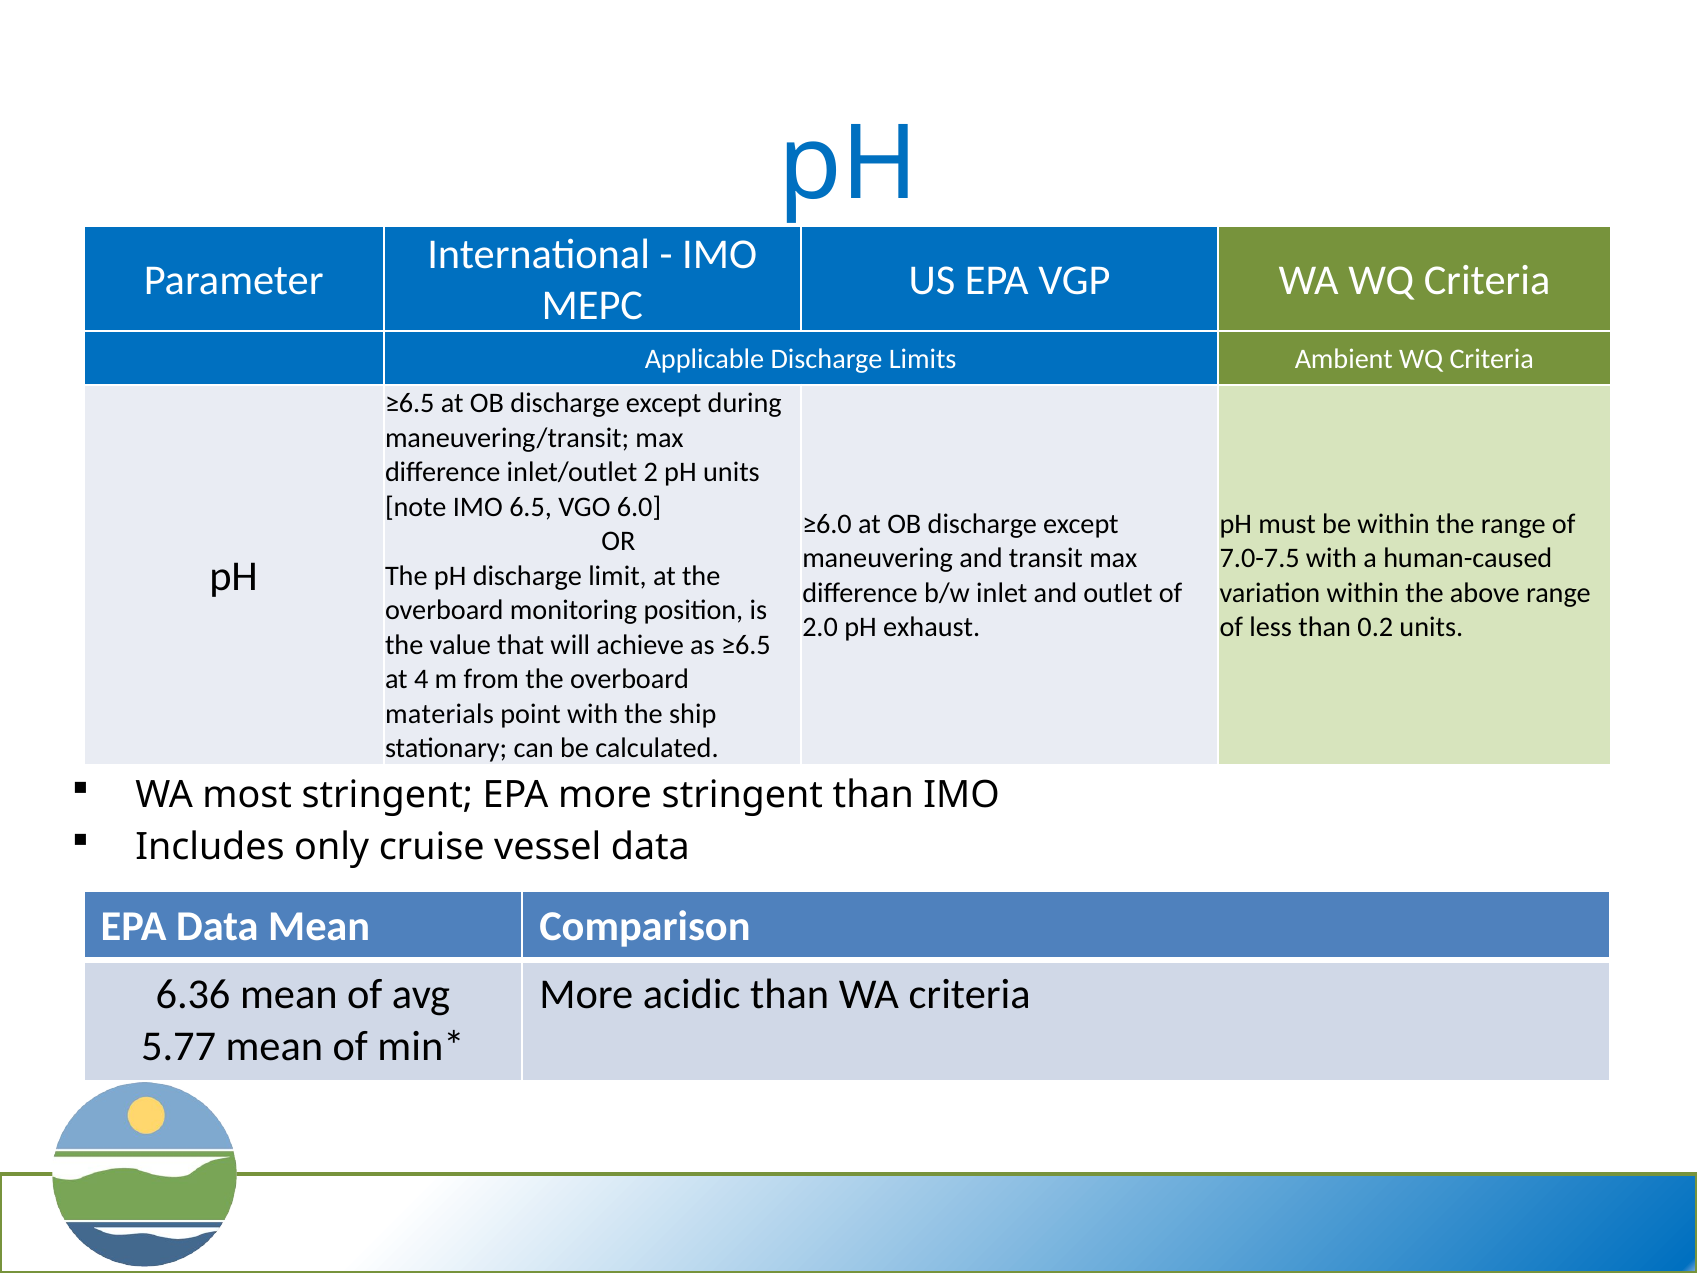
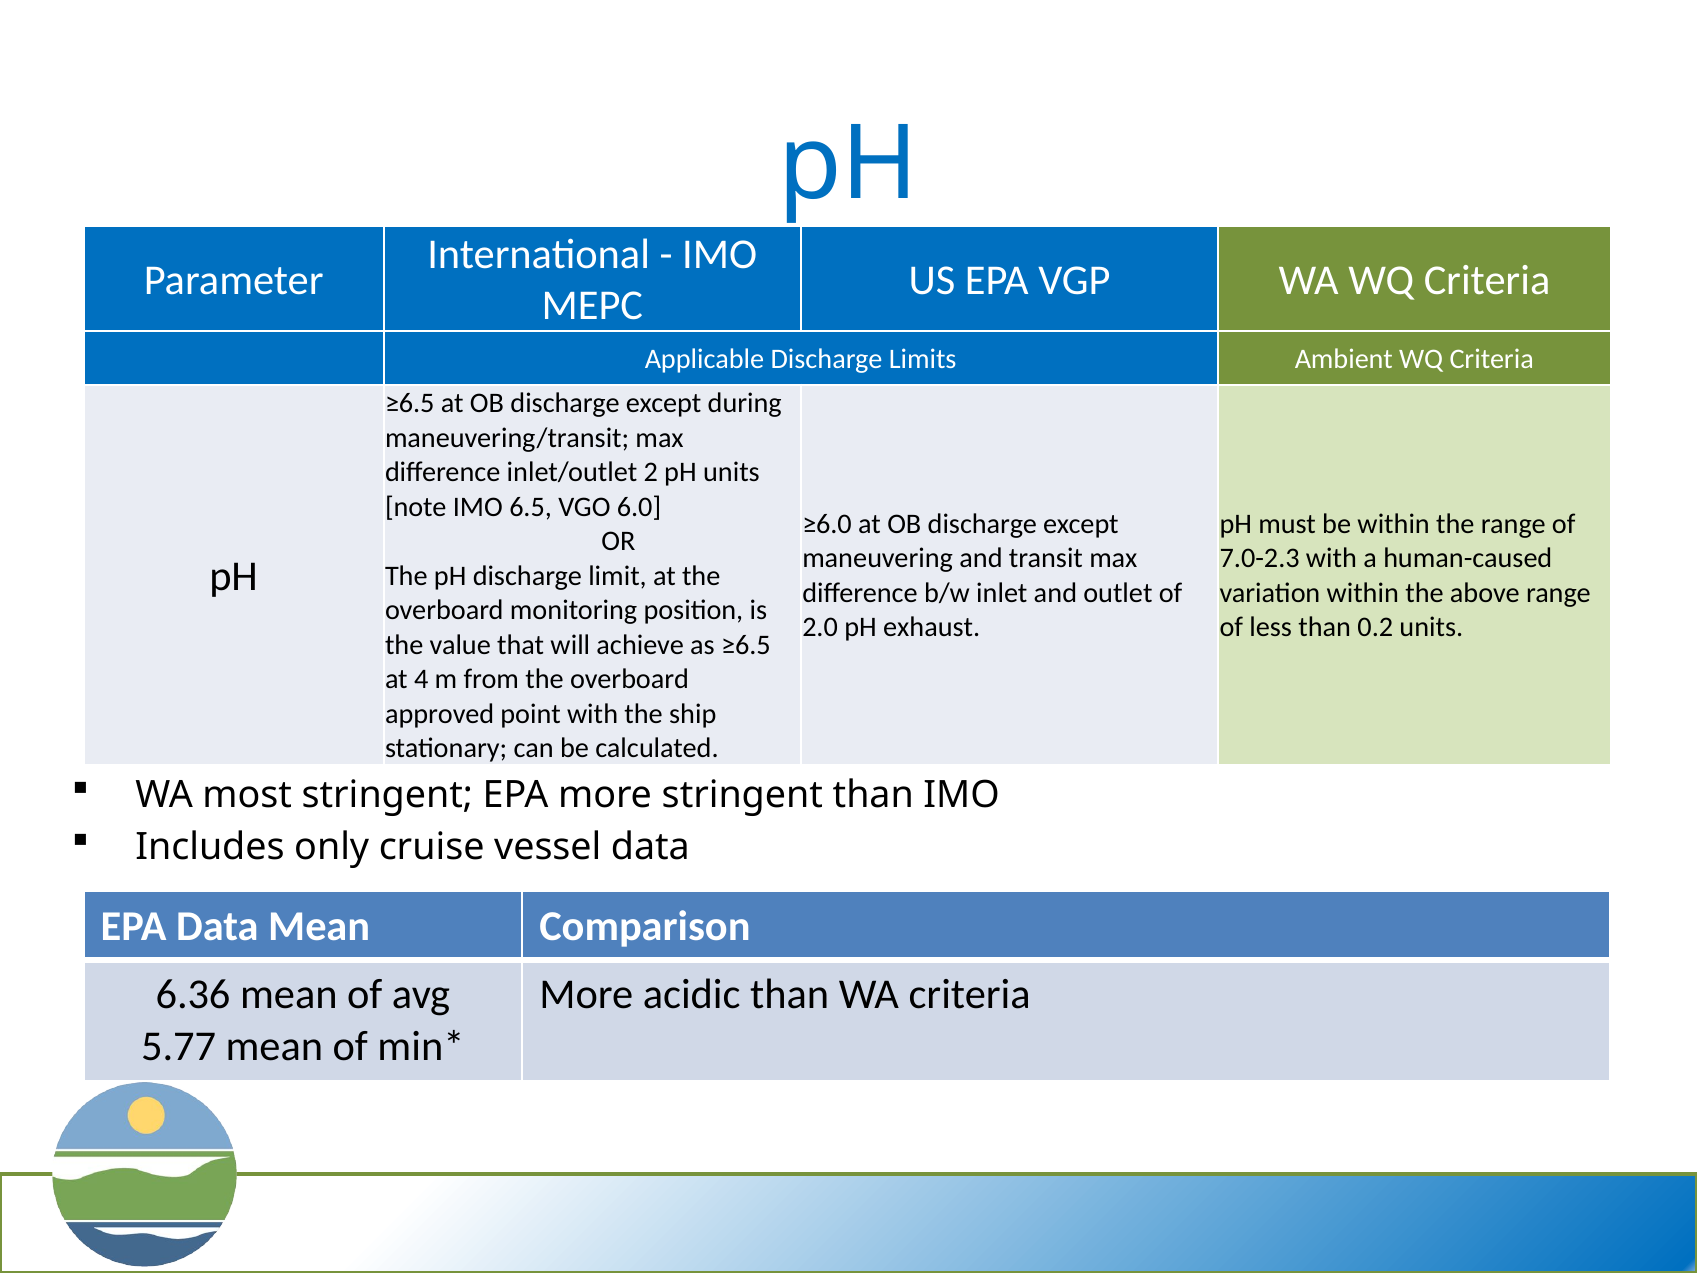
7.0-7.5: 7.0-7.5 -> 7.0-2.3 (1260, 558)
materials: materials -> approved (440, 714)
